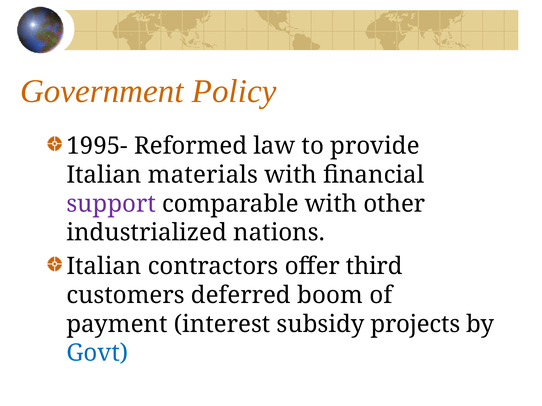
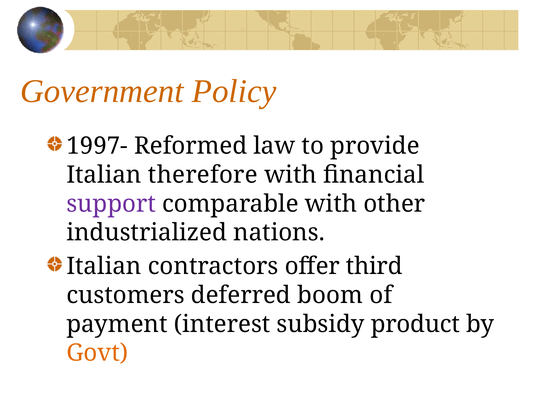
1995-: 1995- -> 1997- (97, 146)
materials: materials -> therefore (203, 175)
projects: projects -> product (415, 324)
Govt colour: blue -> orange (97, 353)
